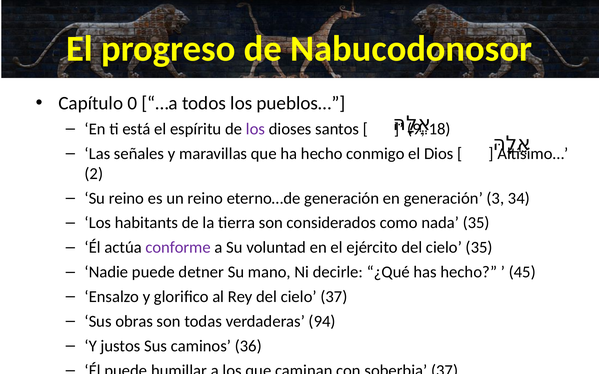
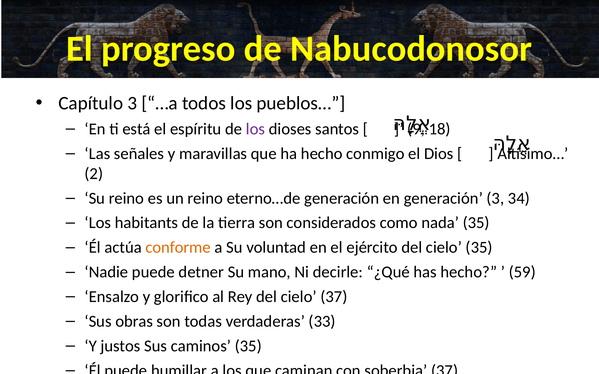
Capítulo 0: 0 -> 3 (132, 103)
conforme colour: purple -> orange (178, 248)
45: 45 -> 59 (522, 272)
94: 94 -> 33 (322, 322)
caminos 36: 36 -> 35 (248, 346)
